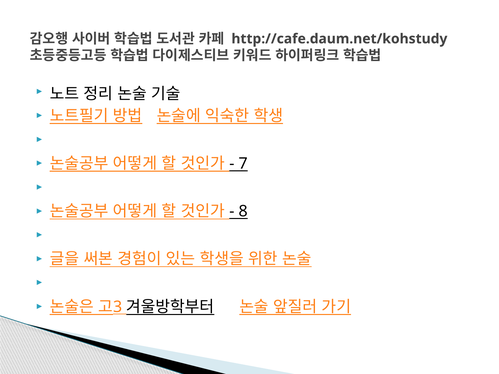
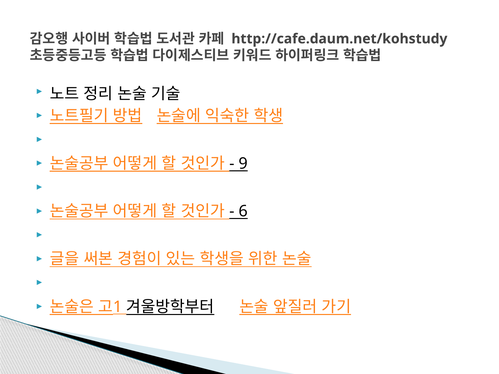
7: 7 -> 9 (243, 164)
8: 8 -> 6 (243, 211)
3: 3 -> 1 (118, 307)
